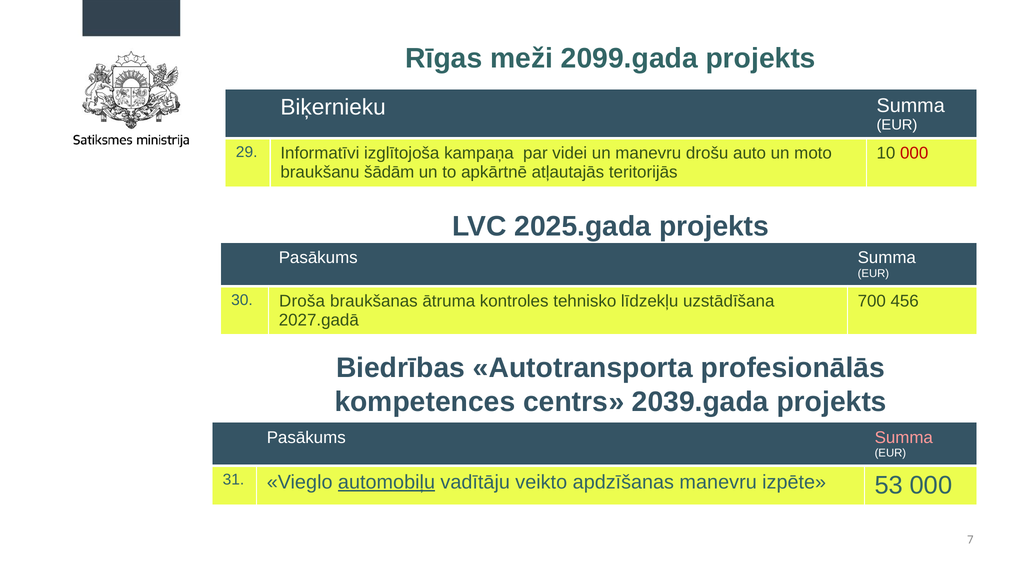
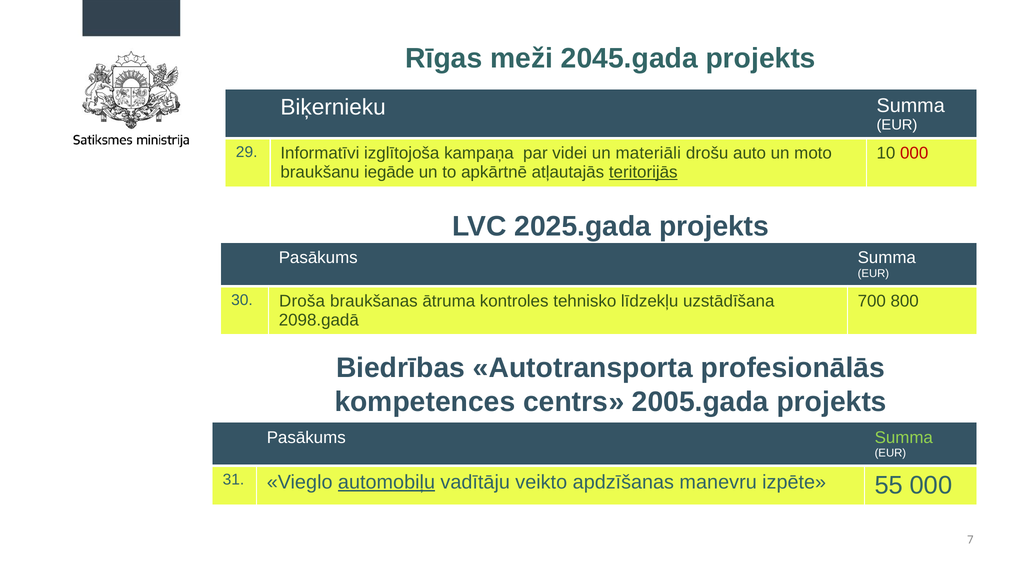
2099.gada: 2099.gada -> 2045.gada (629, 58)
un manevru: manevru -> materiāli (648, 153)
šādām: šādām -> iegāde (389, 172)
teritorijās underline: none -> present (643, 172)
456: 456 -> 800 (905, 301)
2027.gadā: 2027.gadā -> 2098.gadā (319, 320)
2039.gada: 2039.gada -> 2005.gada (700, 402)
Summa colour: pink -> light green (904, 438)
53: 53 -> 55 (889, 486)
